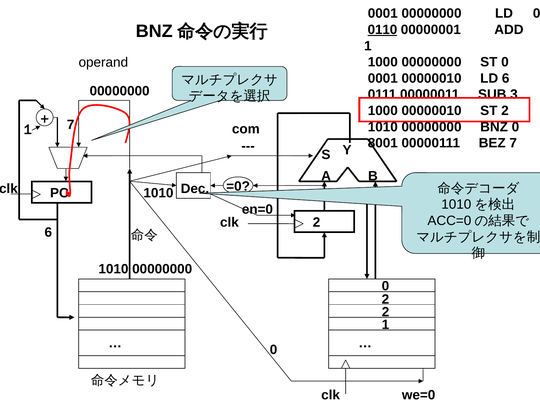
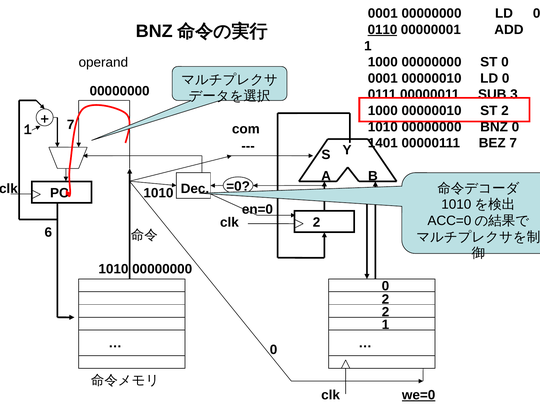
00000010 LD 6: 6 -> 0 (506, 78)
8001: 8001 -> 1401 (383, 143)
we=0 underline: none -> present (419, 395)
